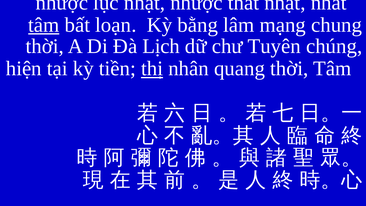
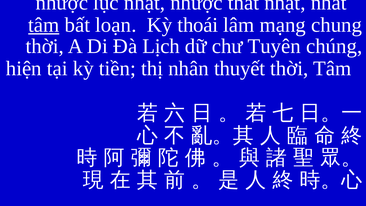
bằng: bằng -> thoái (198, 25)
thị underline: present -> none (152, 69)
quang: quang -> thuyết (240, 69)
